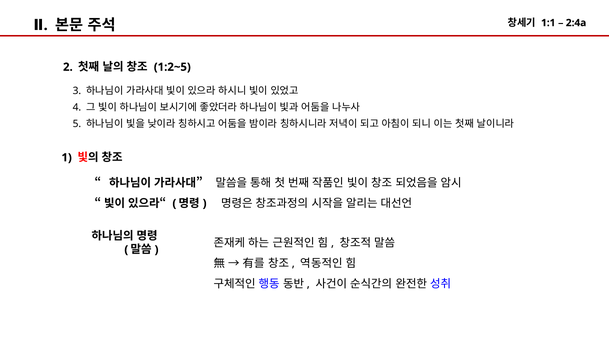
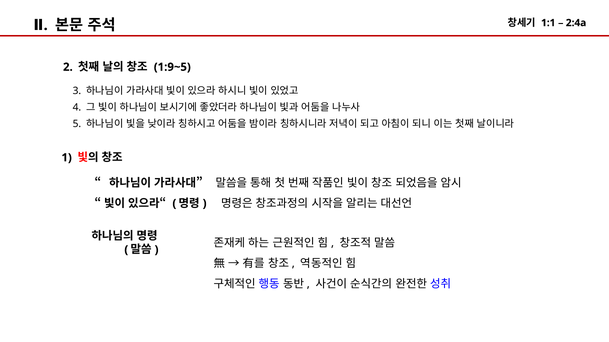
1:2~5: 1:2~5 -> 1:9~5 (172, 67)
